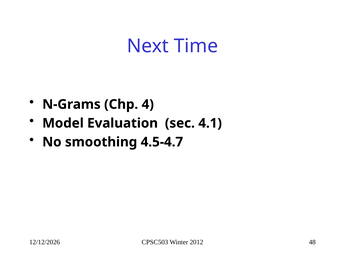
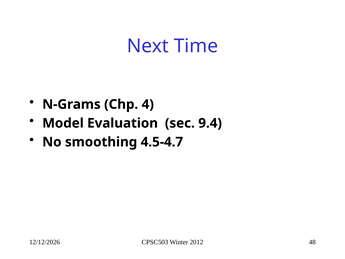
4.1: 4.1 -> 9.4 (210, 123)
